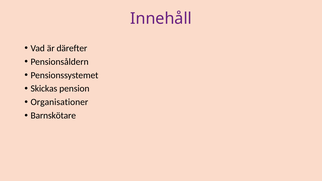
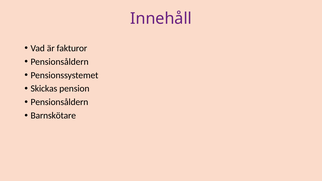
därefter: därefter -> fakturor (72, 48)
Organisationer: Organisationer -> Pensionsåldern (59, 102)
